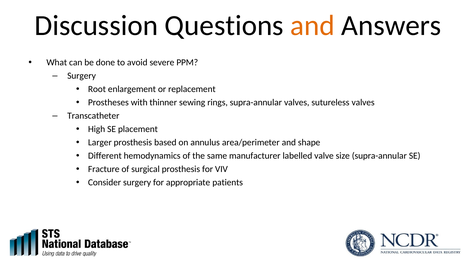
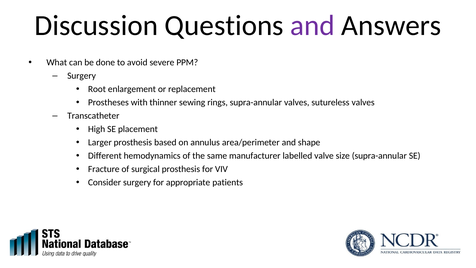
and colour: orange -> purple (312, 25)
